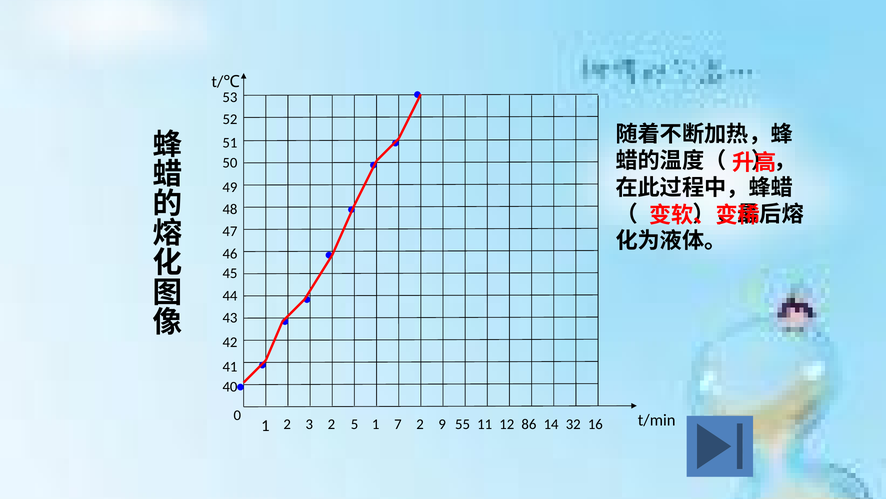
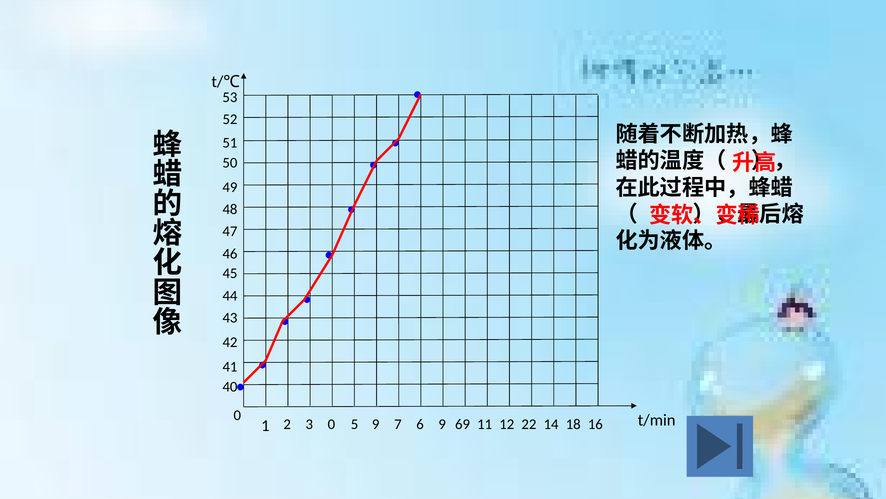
3 2: 2 -> 0 (331, 424)
5 1: 1 -> 9 (376, 424)
7 2: 2 -> 6 (420, 424)
55: 55 -> 69 (463, 424)
86: 86 -> 22 (529, 424)
32: 32 -> 18 (573, 424)
